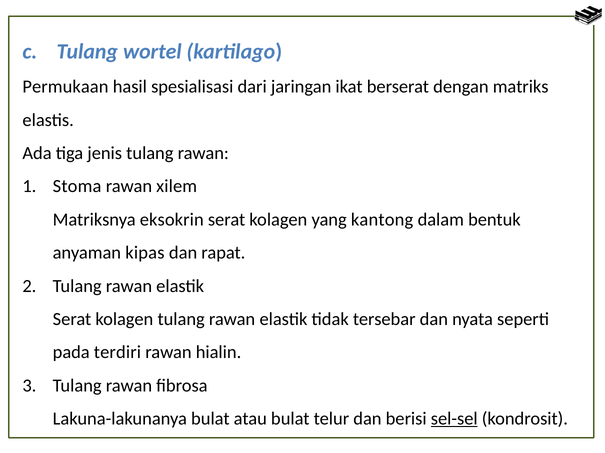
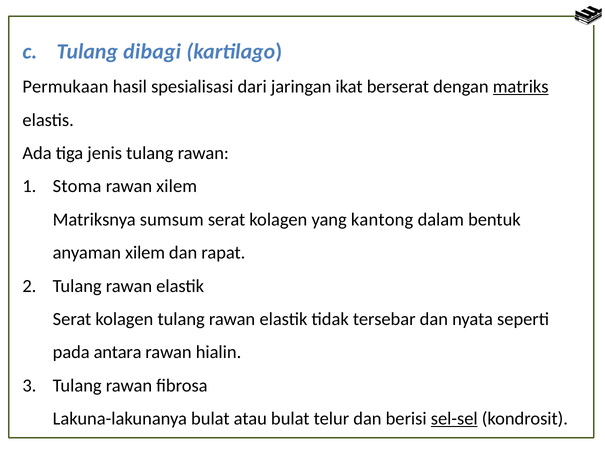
wortel: wortel -> dibagi (152, 52)
matriks underline: none -> present (521, 87)
eksokrin: eksokrin -> sumsum (172, 220)
anyaman kipas: kipas -> xilem (145, 253)
terdiri: terdiri -> antara (118, 353)
